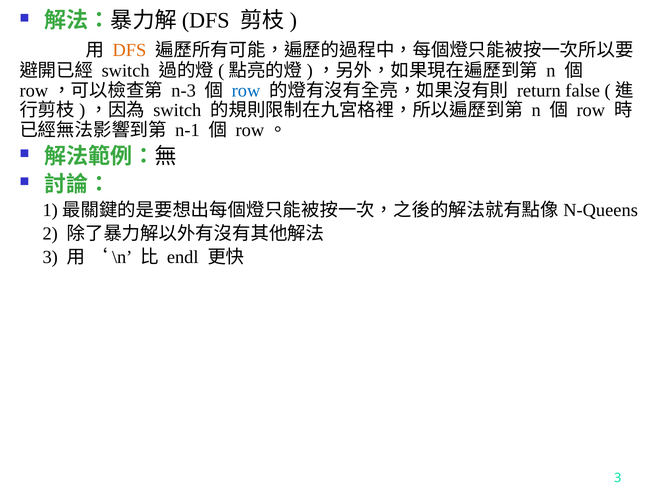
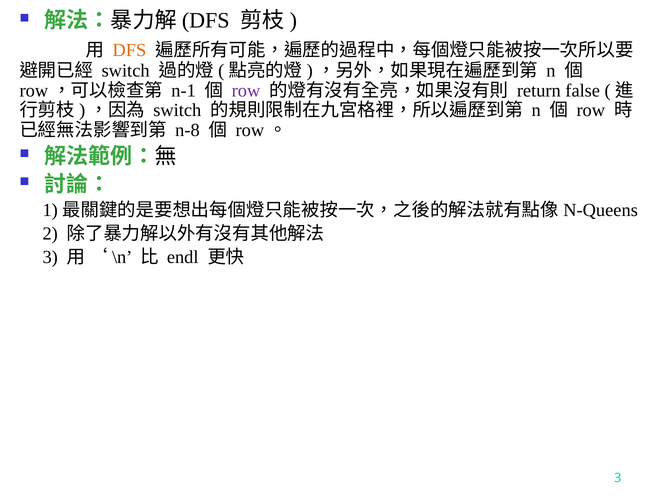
n-3: n-3 -> n-1 (184, 90)
row colour: blue -> purple (246, 90)
n-1: n-1 -> n-8 (187, 130)
